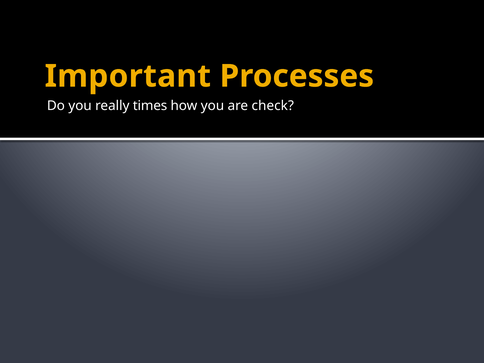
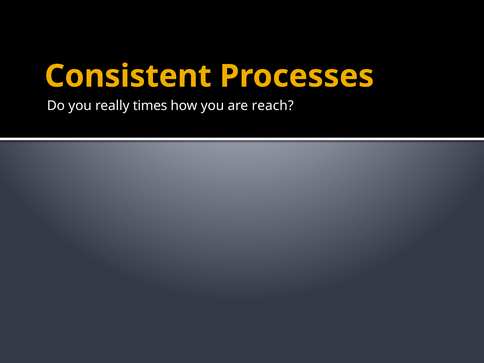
Important: Important -> Consistent (128, 76)
check: check -> reach (273, 106)
